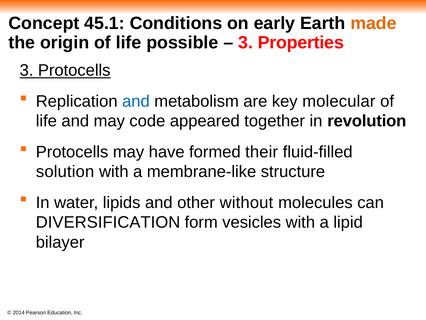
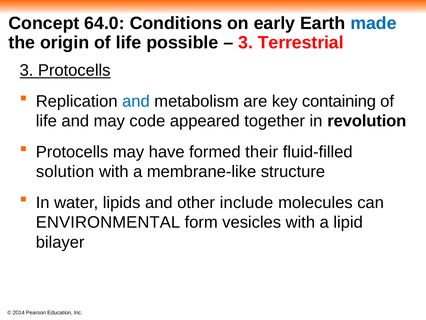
45.1: 45.1 -> 64.0 (105, 23)
made colour: orange -> blue (374, 23)
Properties: Properties -> Terrestrial (301, 43)
molecular: molecular -> containing (339, 101)
without: without -> include (246, 202)
DIVERSIFICATION: DIVERSIFICATION -> ENVIRONMENTAL (108, 222)
